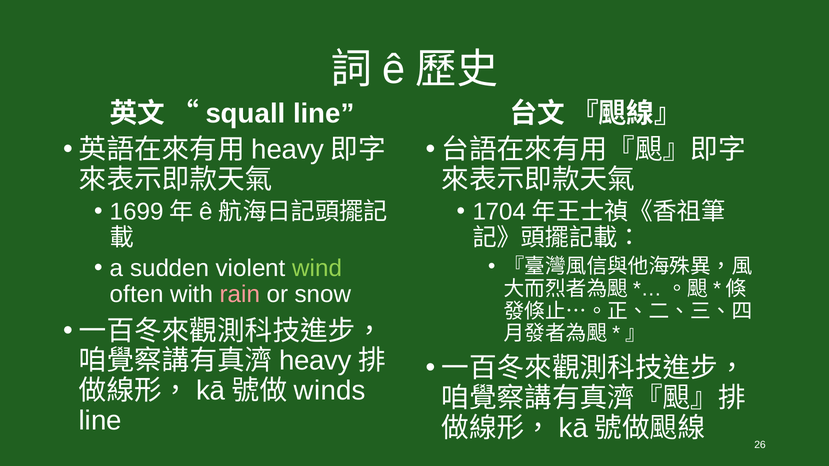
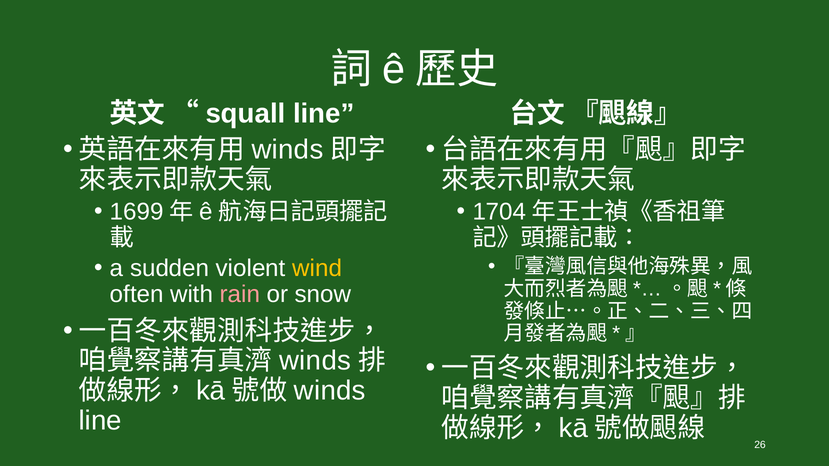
heavy: heavy -> winds (287, 150)
wind colour: light green -> yellow (317, 268)
heavy: heavy -> winds (315, 361)
